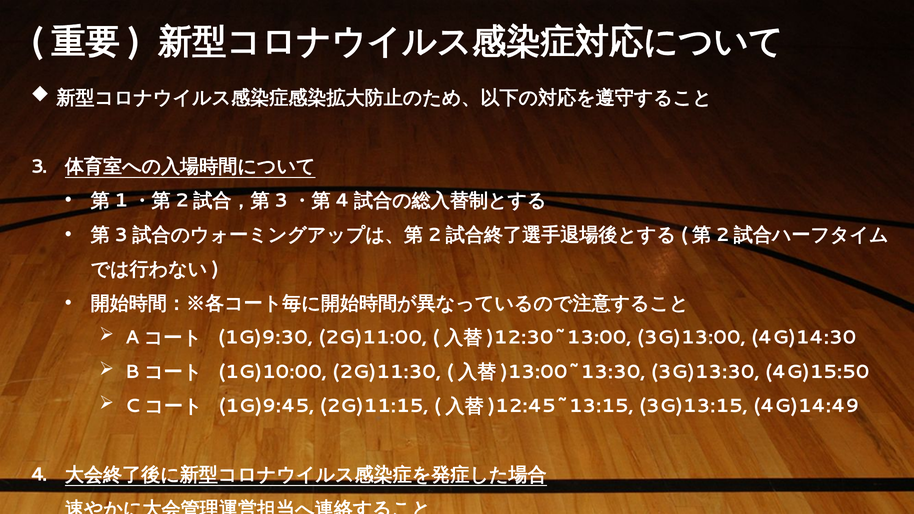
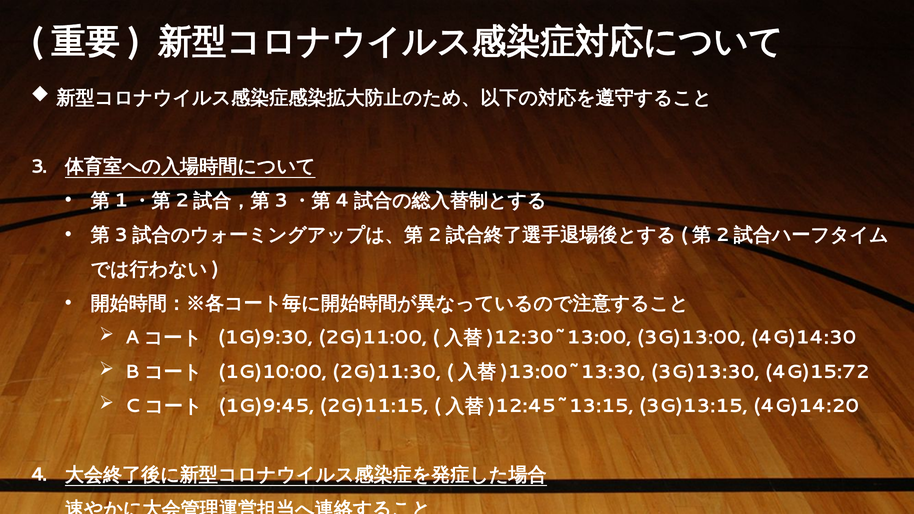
4G)15:50: 4G)15:50 -> 4G)15:72 (817, 372)
4G)14:49: 4G)14:49 -> 4G)14:20 (806, 406)
